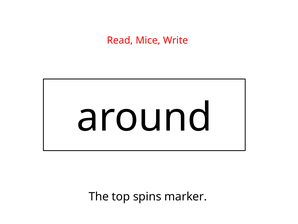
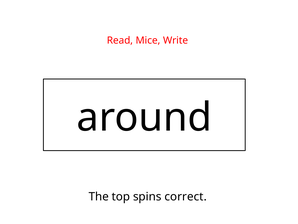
marker: marker -> correct (186, 196)
